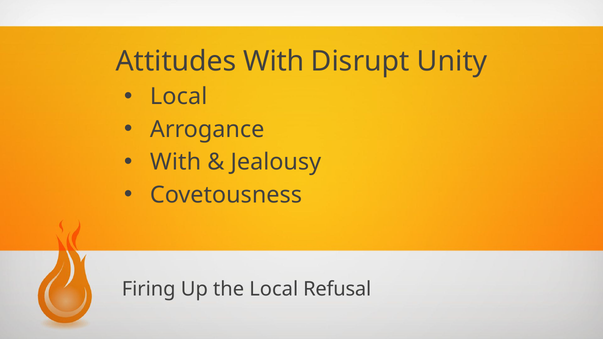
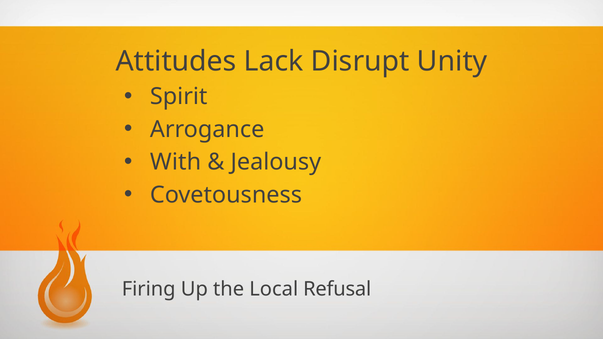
Attitudes With: With -> Lack (274, 61)
Local: Local -> Spirit (179, 97)
